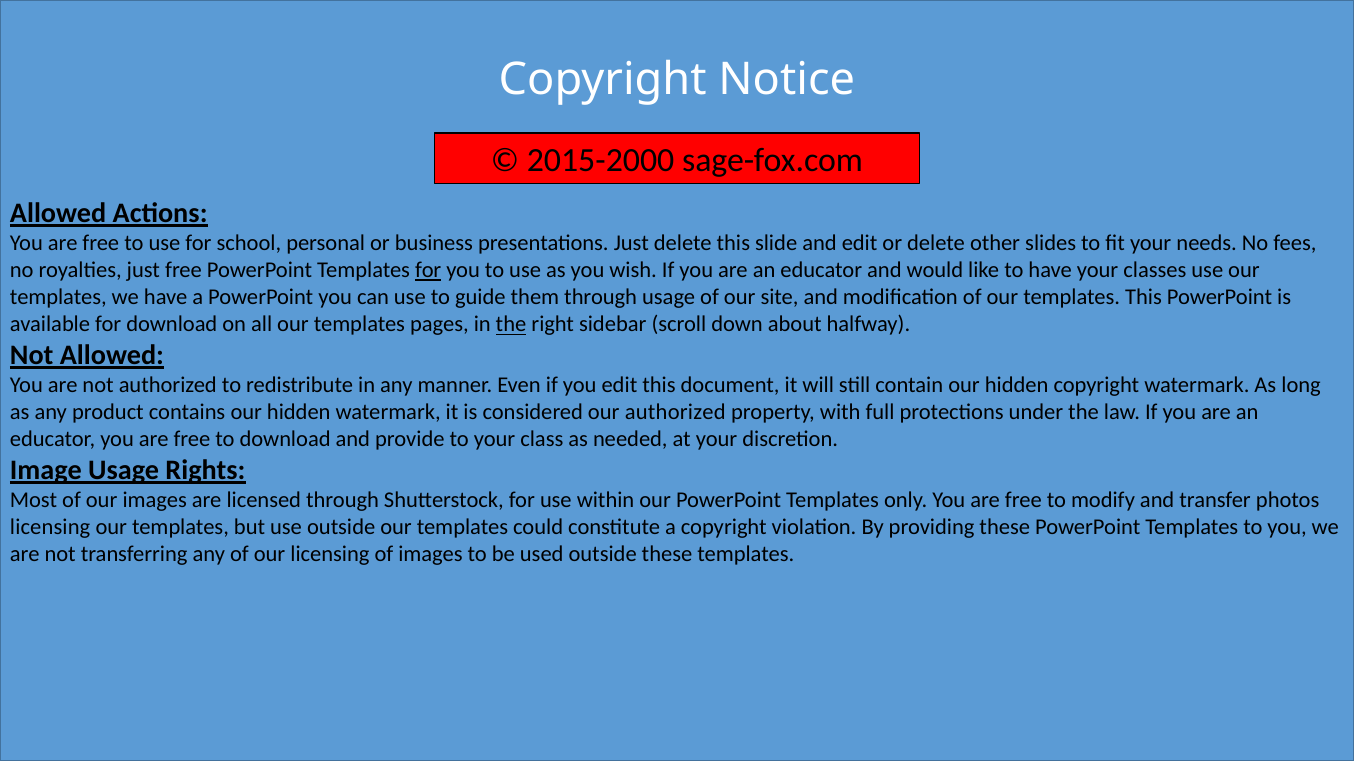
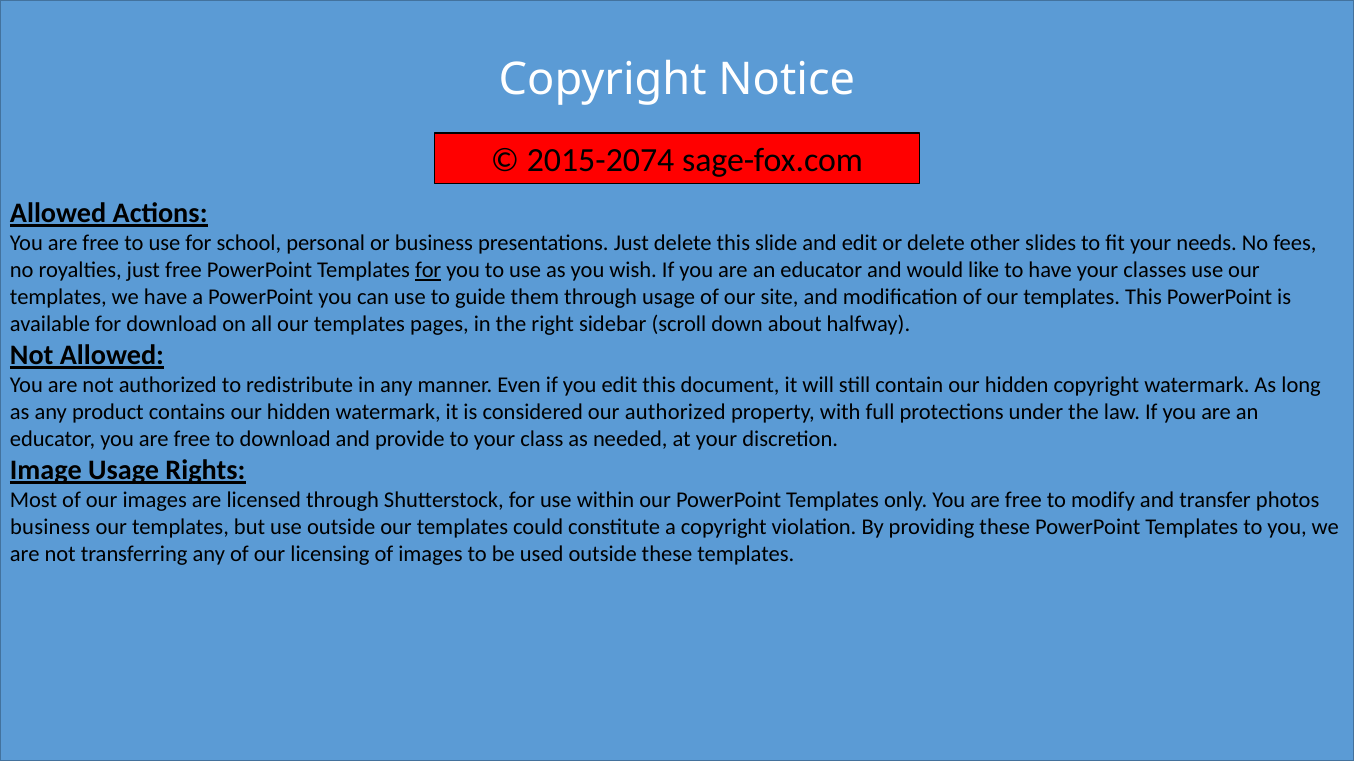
2015-2000: 2015-2000 -> 2015-2074 (601, 161)
the underline: present -> none (511, 325)
licensing: licensing -> business (50, 528)
